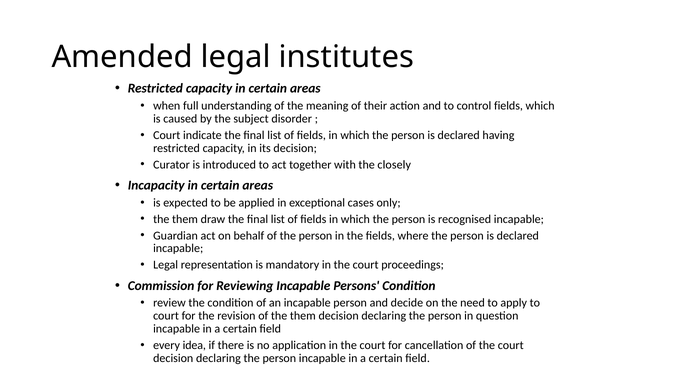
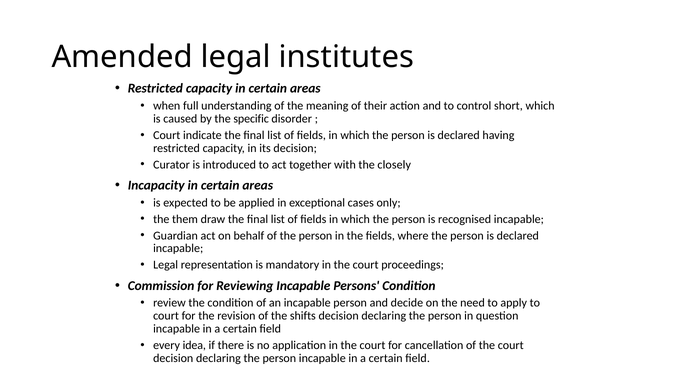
control fields: fields -> short (508, 106)
subject: subject -> specific (251, 119)
of the them: them -> shifts (303, 316)
